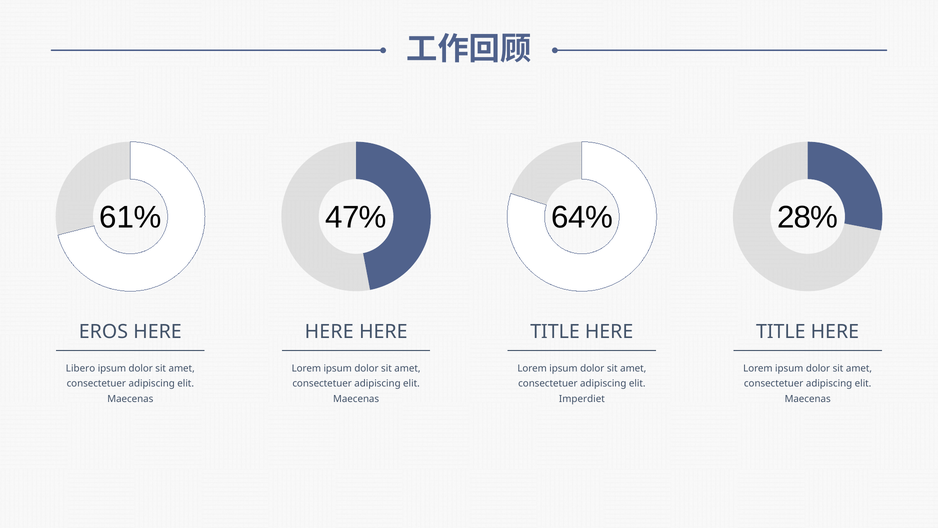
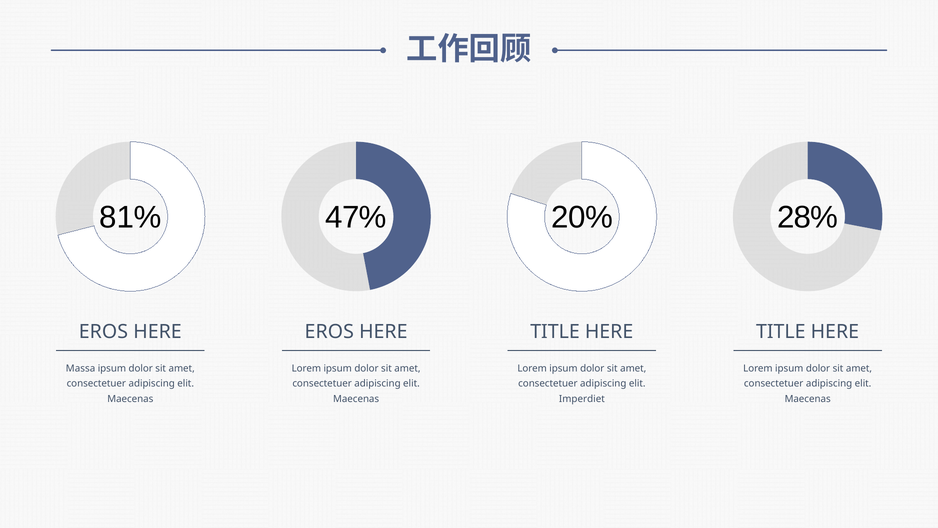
61%: 61% -> 81% (130, 218)
64%: 64% -> 20% (582, 218)
HERE: HERE -> EROS (329, 332)
Libero: Libero -> Massa (81, 368)
